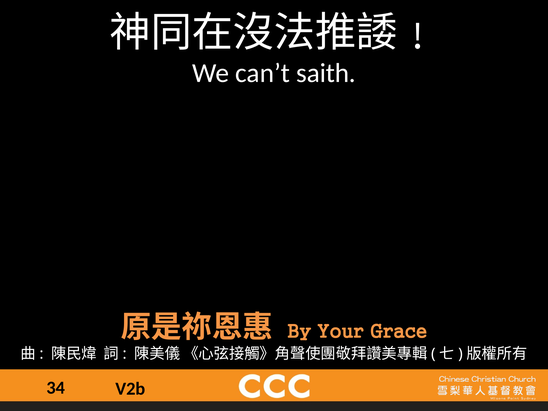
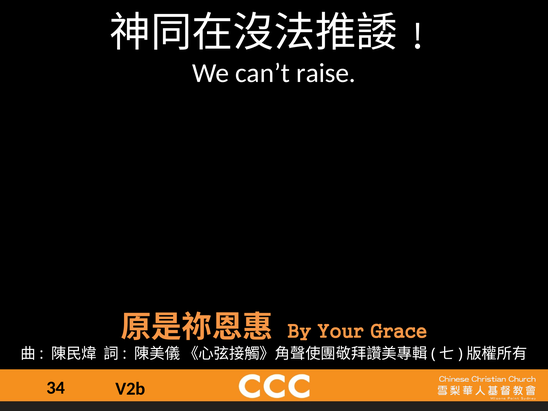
saith: saith -> raise (326, 73)
